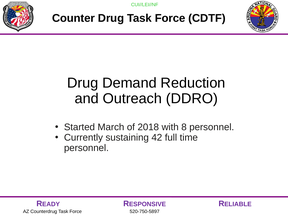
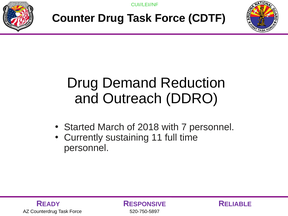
8: 8 -> 7 (184, 127)
42: 42 -> 11 (157, 138)
